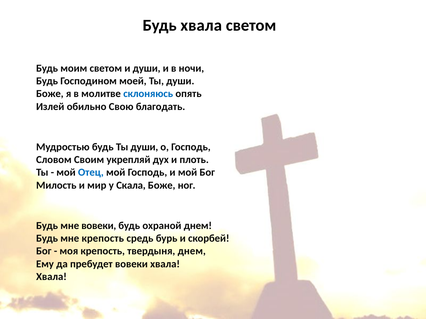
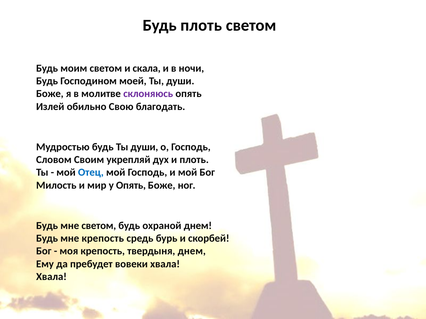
Будь хвала: хвала -> плоть (201, 25)
и души: души -> скала (147, 68)
склоняюсь colour: blue -> purple (148, 94)
у Скала: Скала -> Опять (131, 186)
мне вовеки: вовеки -> светом (99, 226)
